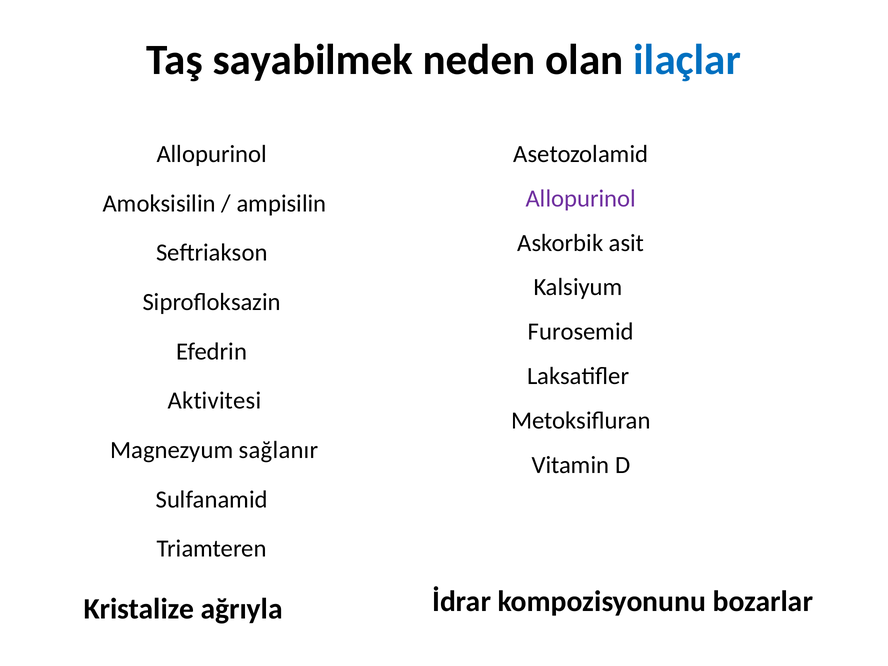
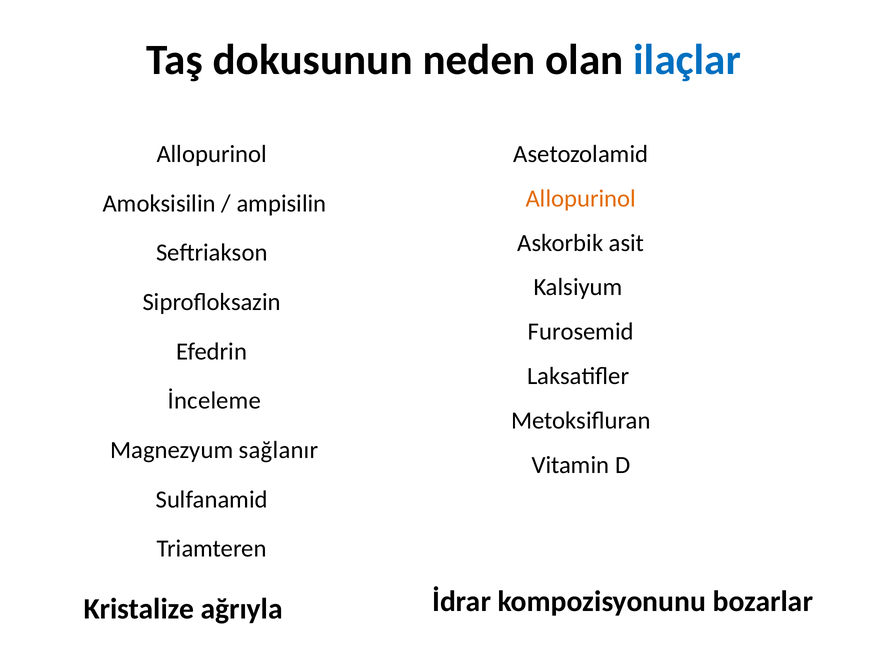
sayabilmek: sayabilmek -> dokusunun (313, 60)
Allopurinol colour: purple -> orange (581, 198)
Aktivitesi: Aktivitesi -> İnceleme (214, 401)
